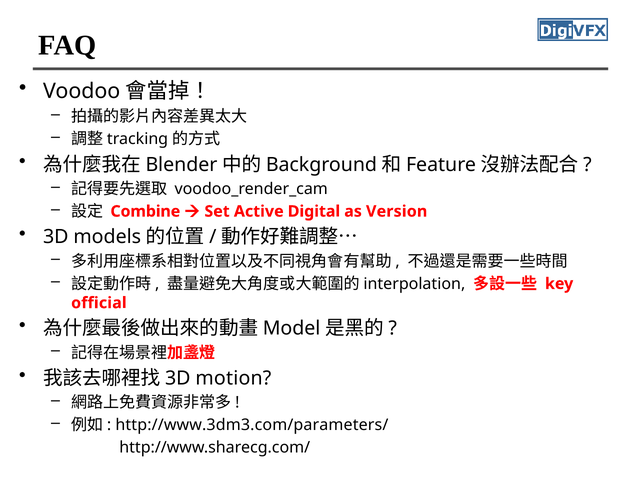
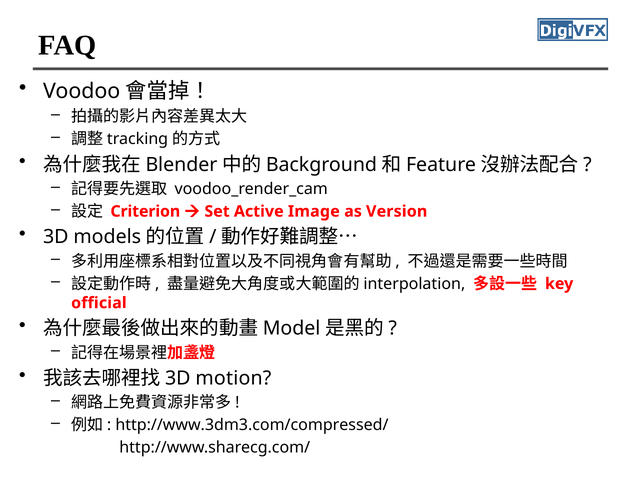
Combine: Combine -> Criterion (145, 211)
Digital: Digital -> Image (314, 211)
http://www.3dm3.com/parameters/: http://www.3dm3.com/parameters/ -> http://www.3dm3.com/compressed/ (252, 425)
